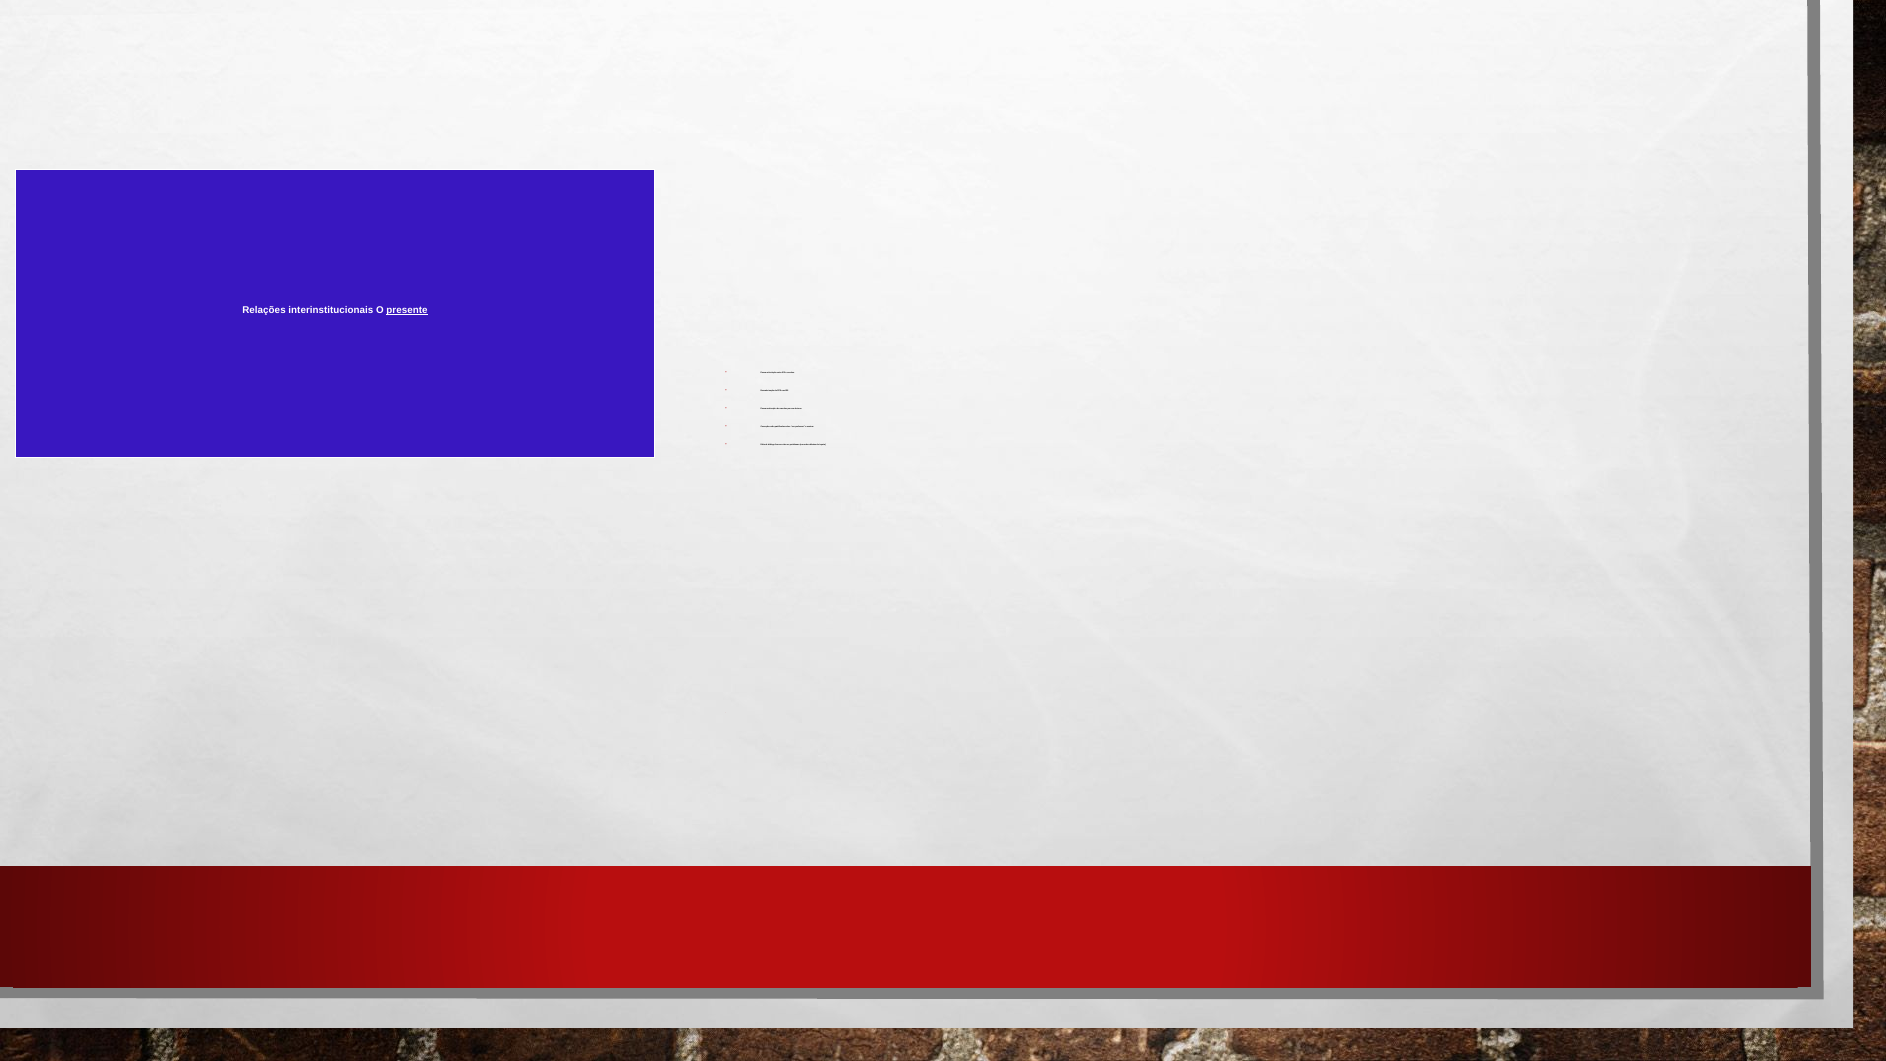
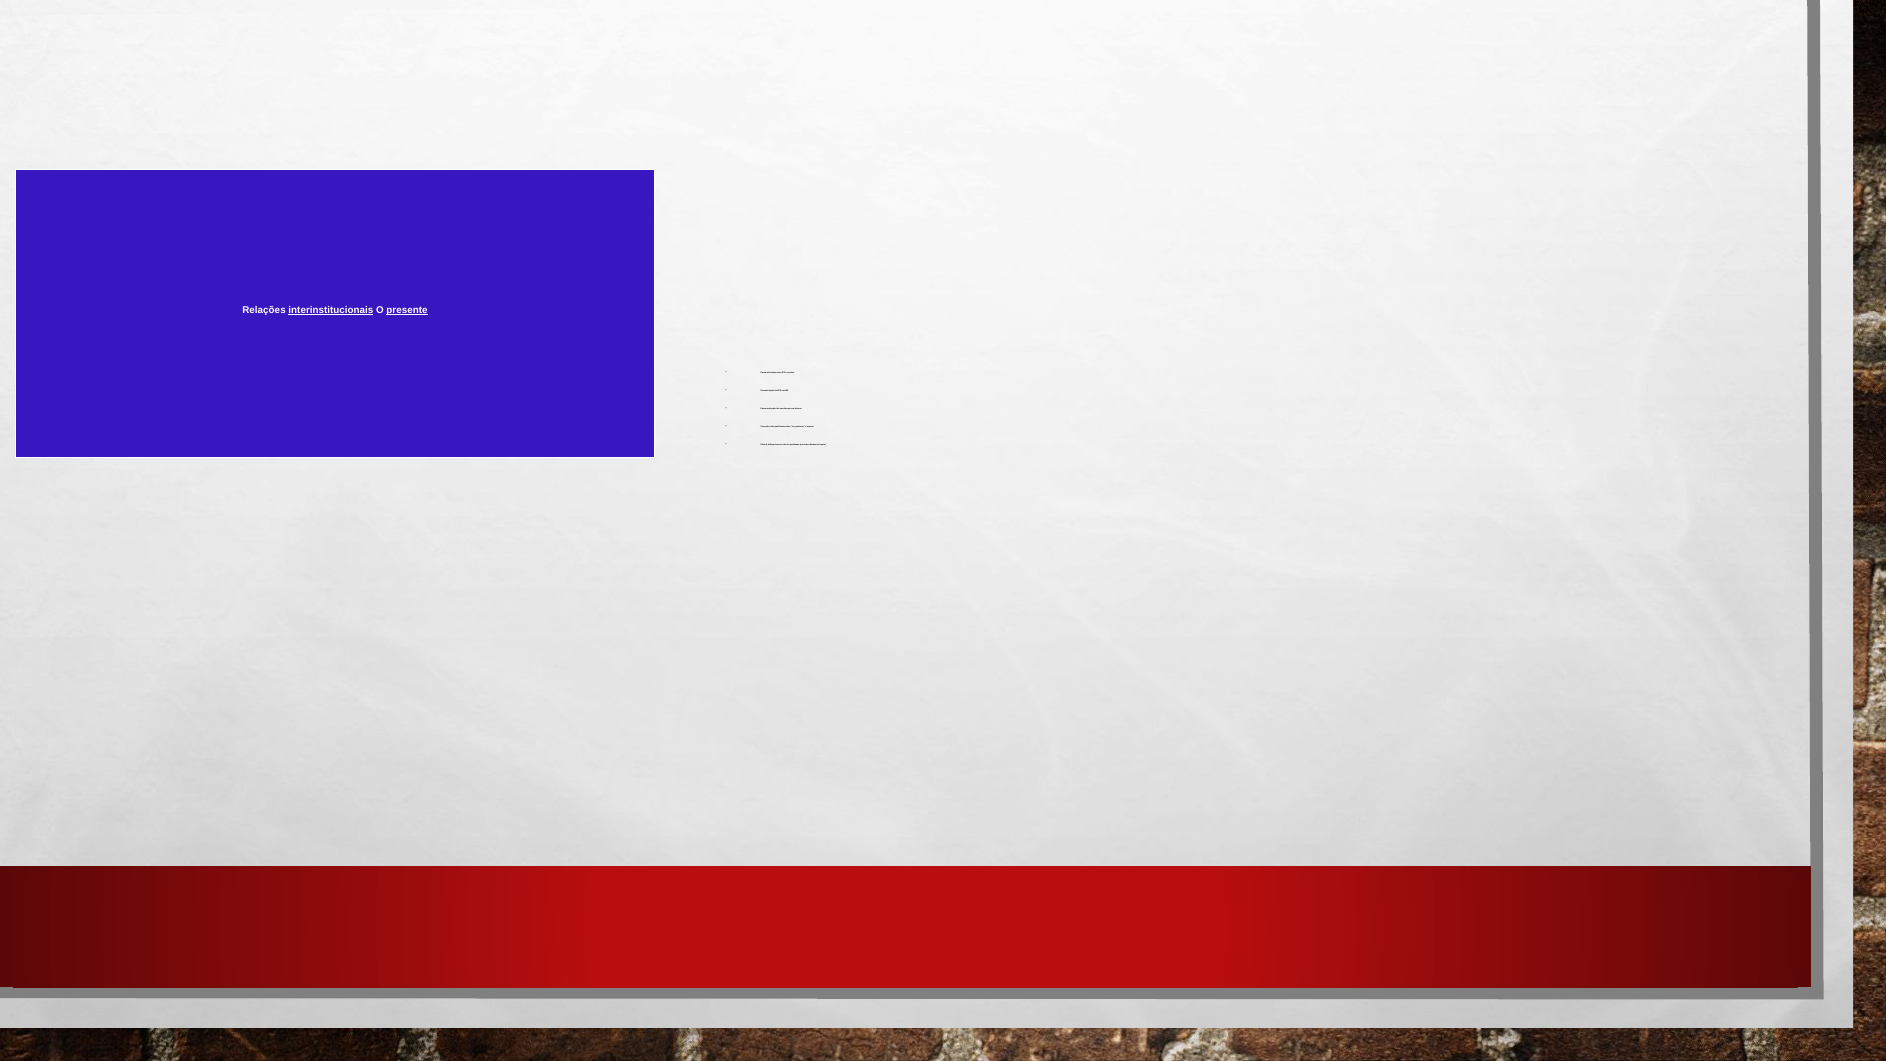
interinstitucionais underline: none -> present (331, 310)
